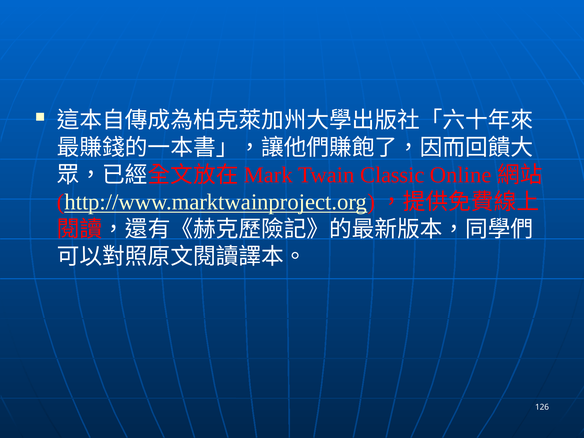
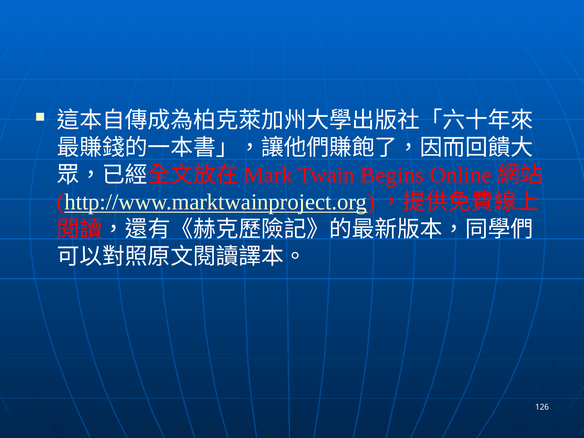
Classic: Classic -> Begins (392, 175)
